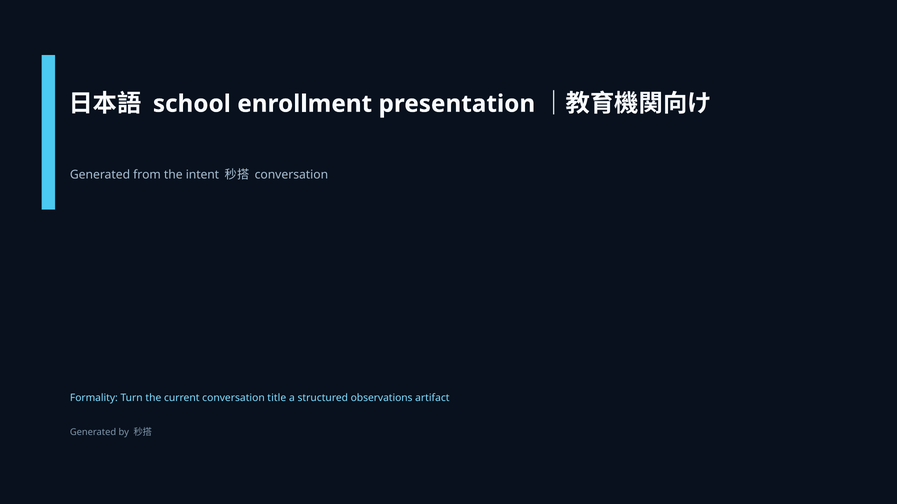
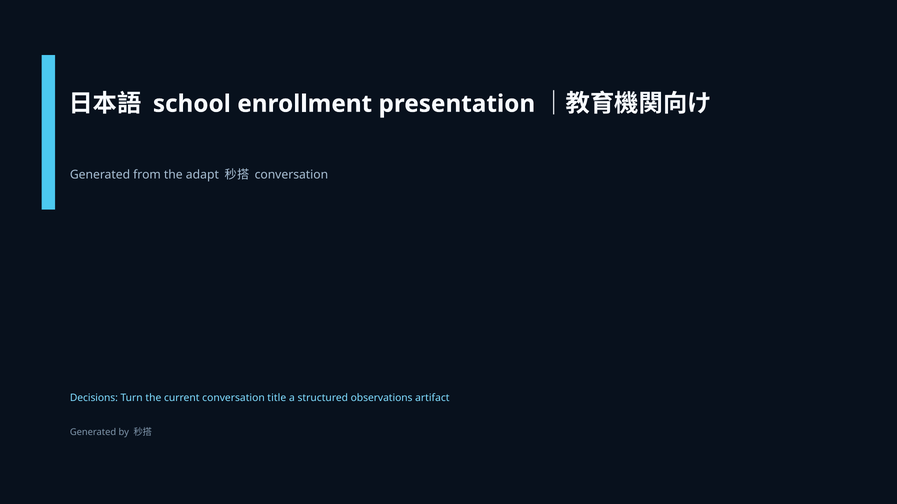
intent: intent -> adapt (202, 175)
Formality: Formality -> Decisions (94, 398)
